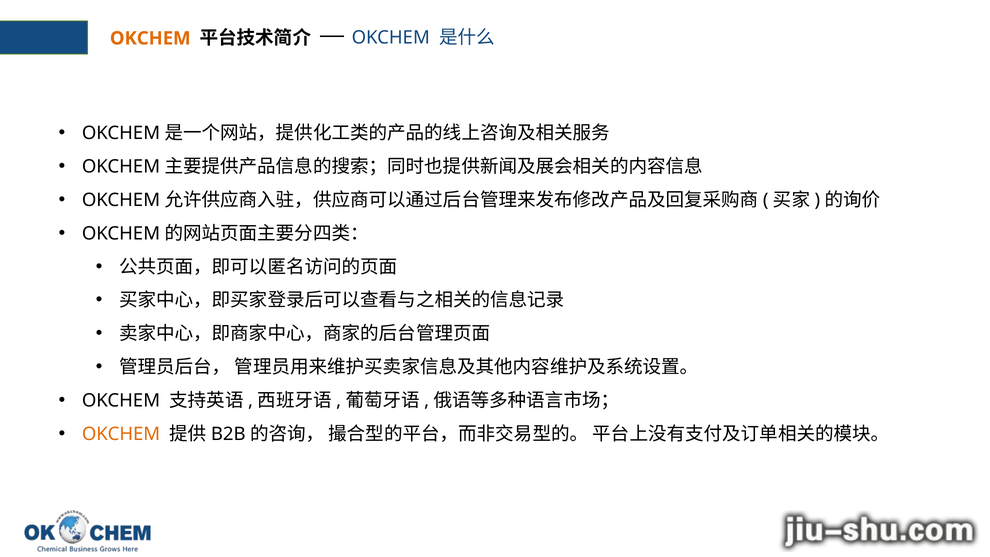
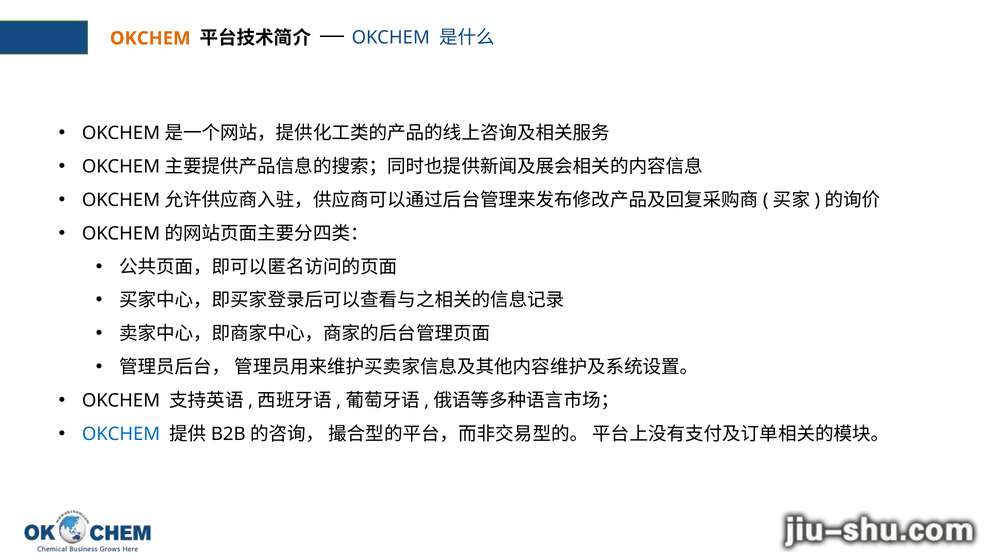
OKCHEM colour: orange -> blue (121, 434)
